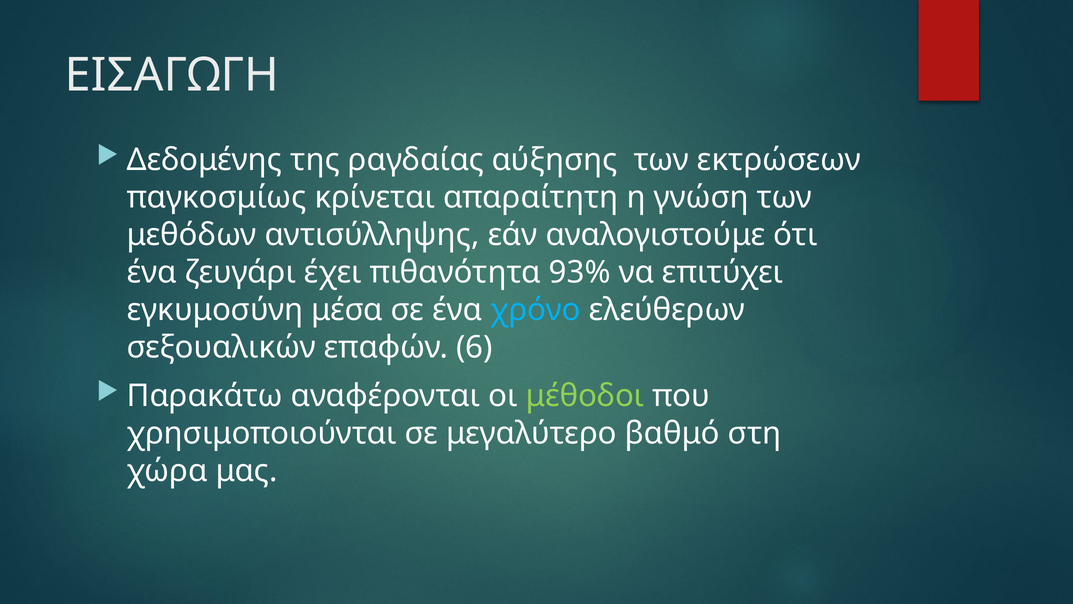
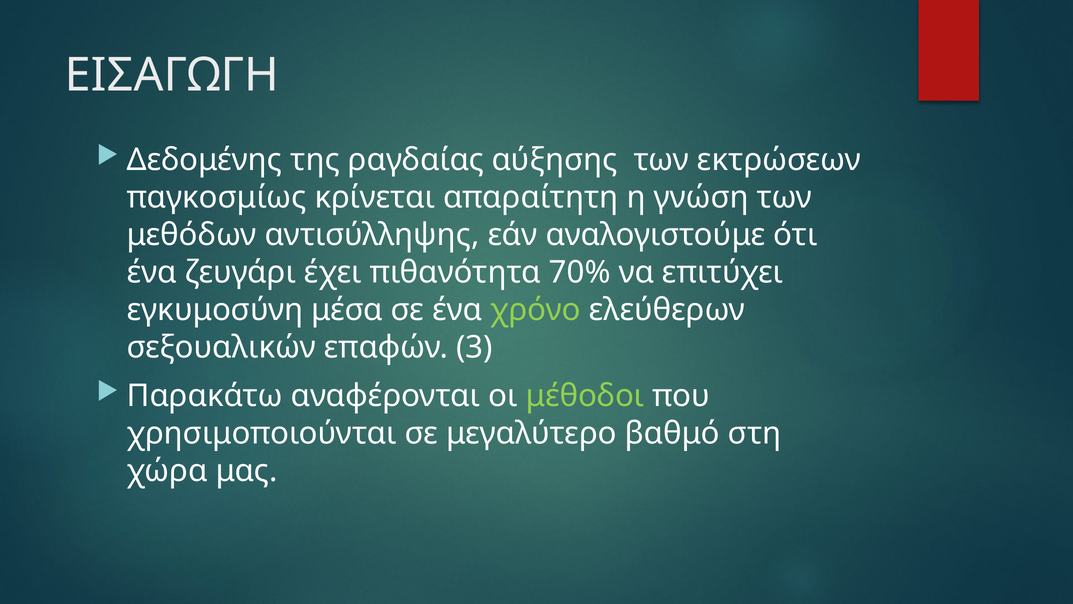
93%: 93% -> 70% (580, 272)
χρόνο colour: light blue -> light green (536, 310)
6: 6 -> 3 (474, 347)
